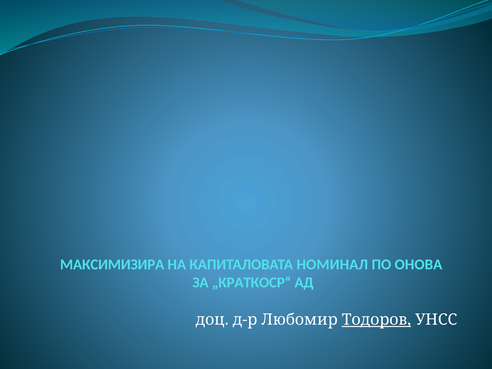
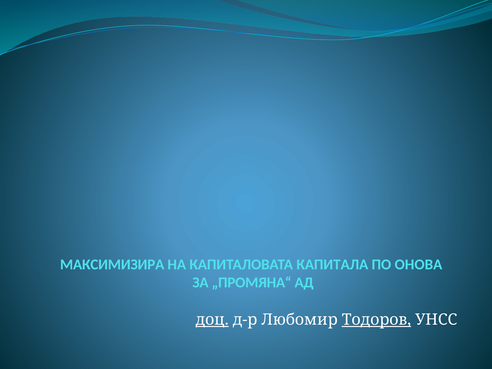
НОМИНАЛ: НОМИНАЛ -> КАПИТАЛА (332, 265)
„КРАТКОСР“: „КРАТКОСР“ -> „ПРОМЯНА“ (252, 283)
доц underline: none -> present (212, 320)
